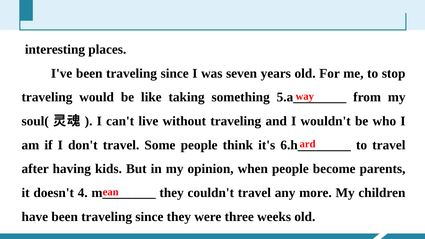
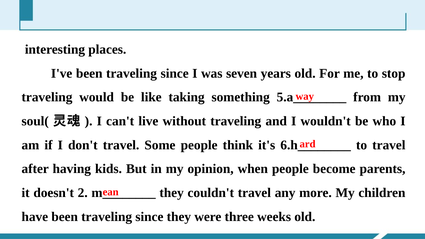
4: 4 -> 2 (83, 193)
